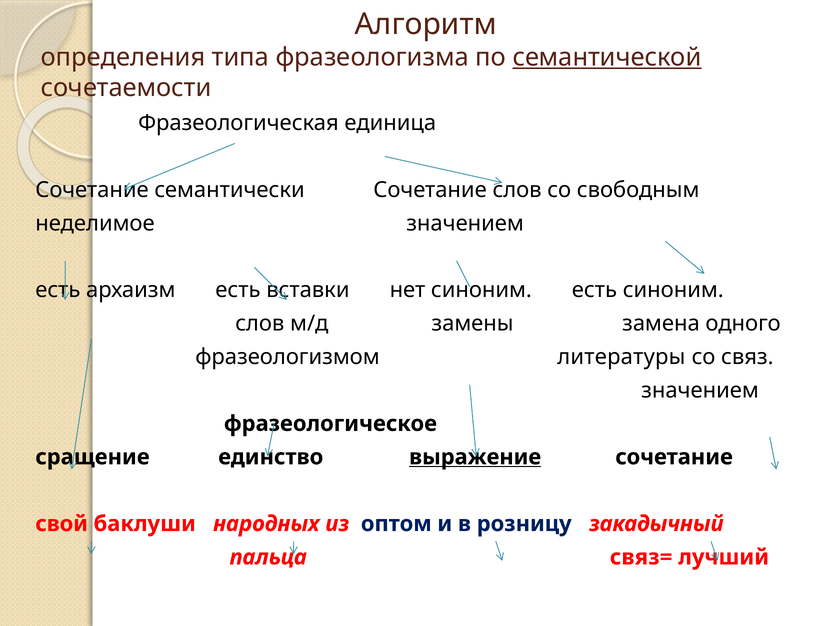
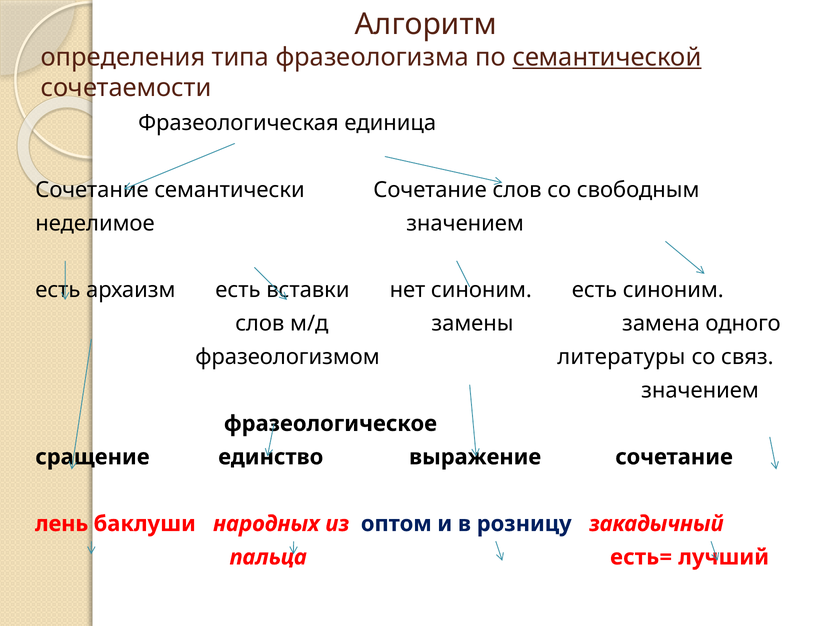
выражение underline: present -> none (475, 457)
свой: свой -> лень (62, 524)
связ=: связ= -> есть= (641, 557)
